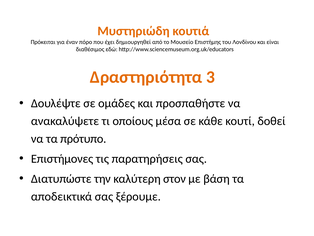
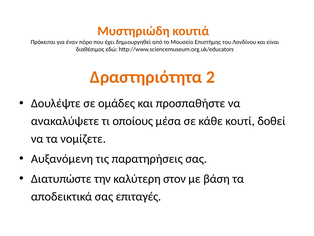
3: 3 -> 2 (210, 77)
πρότυπο: πρότυπο -> νομίζετε (83, 138)
Επιστήμονες: Επιστήμονες -> Αυξανόμενη (62, 158)
ξέρουμε: ξέρουμε -> επιταγές (138, 196)
